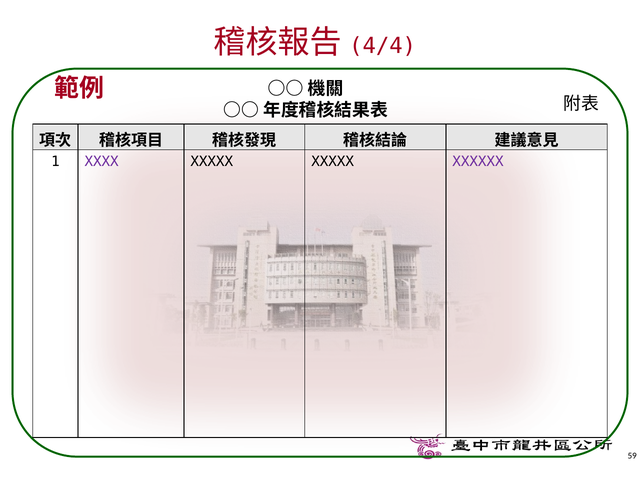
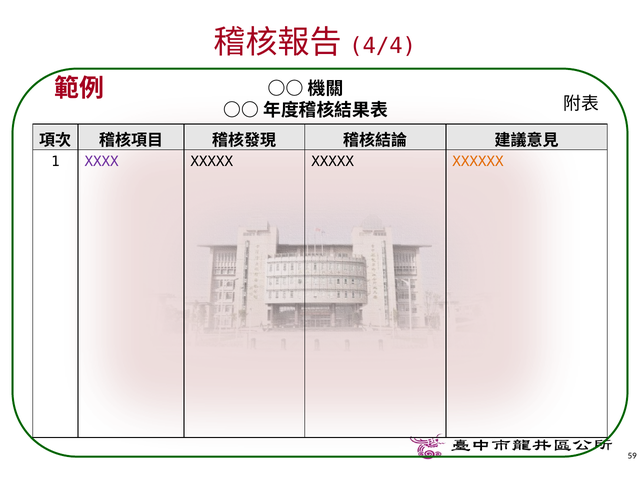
XXXXXX colour: purple -> orange (478, 161)
